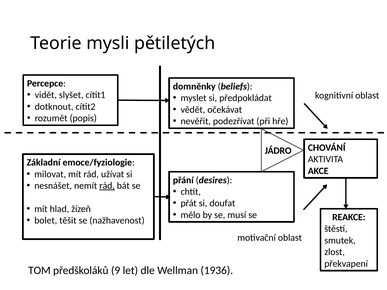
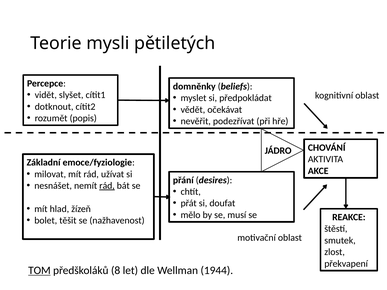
TOM underline: none -> present (39, 271)
9: 9 -> 8 (116, 271)
1936: 1936 -> 1944 (217, 271)
